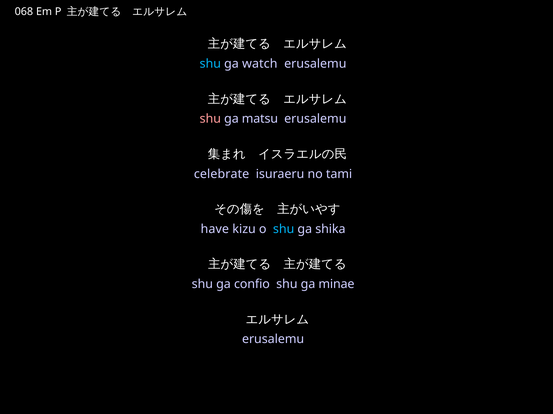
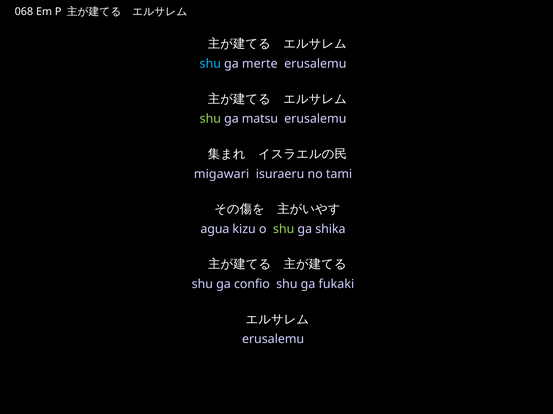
watch: watch -> merte (260, 64)
shu colour: pink -> light green (210, 119)
celebrate: celebrate -> migawari (222, 174)
have: have -> agua (215, 229)
shu colour: light blue -> light green (284, 229)
minae: minae -> fukaki (336, 285)
